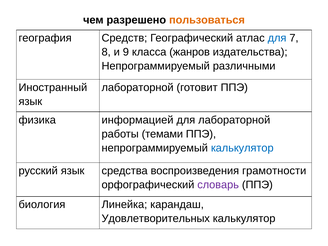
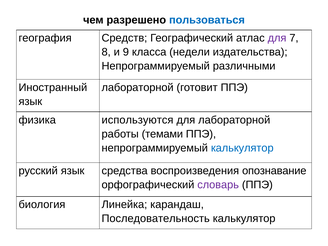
пользоваться colour: orange -> blue (207, 20)
для colour: blue -> purple (277, 38)
жанров: жанров -> недели (190, 52)
информацией: информацией -> используются (138, 120)
грамотности: грамотности -> опознавание (274, 171)
Удовлетворительных: Удовлетворительных -> Последовательность (156, 219)
